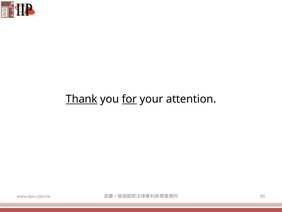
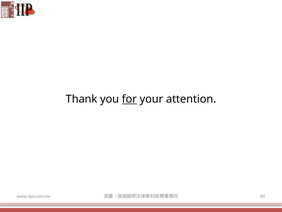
Thank underline: present -> none (82, 99)
